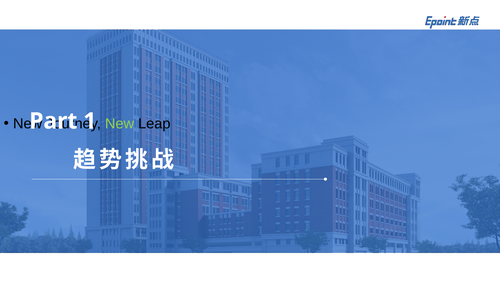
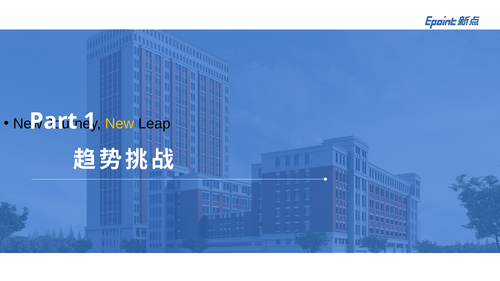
New colour: light green -> yellow (120, 124)
